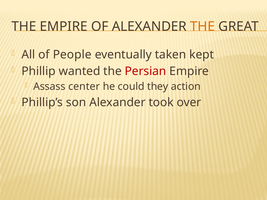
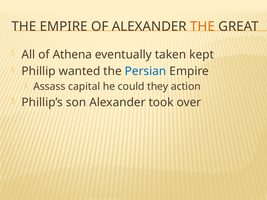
People: People -> Athena (72, 55)
Persian colour: red -> blue (146, 71)
center: center -> capital (84, 87)
